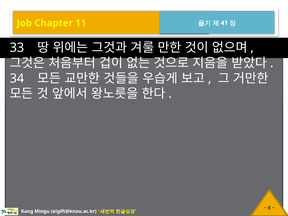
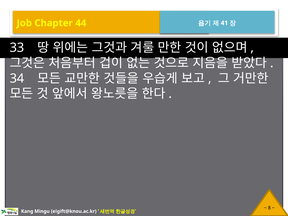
11: 11 -> 44 (81, 23)
